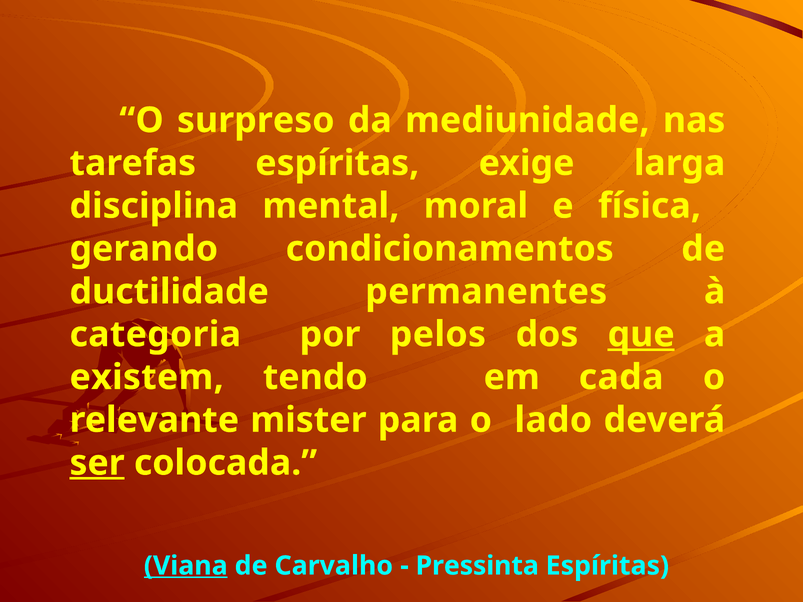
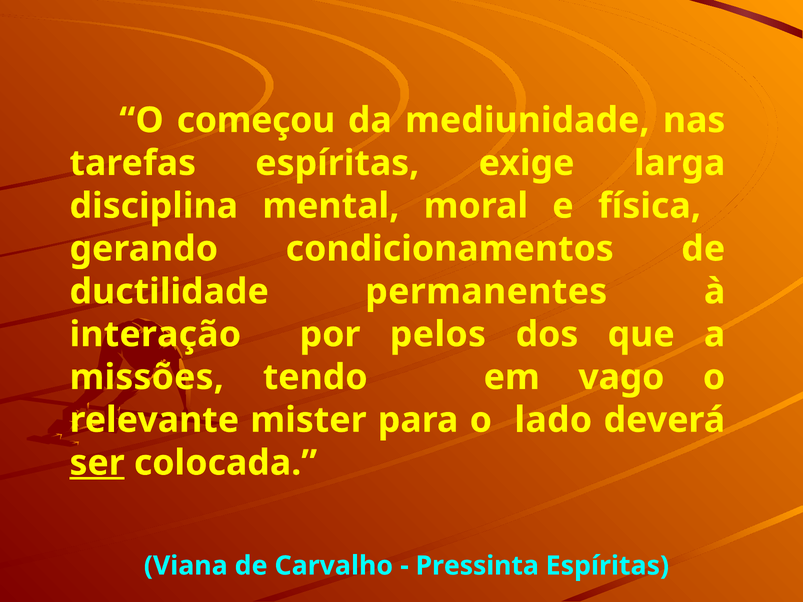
surpreso: surpreso -> começou (256, 120)
categoria: categoria -> interação (155, 335)
que underline: present -> none (641, 335)
existem: existem -> missões (147, 377)
cada: cada -> vago (621, 377)
Viana underline: present -> none (186, 566)
